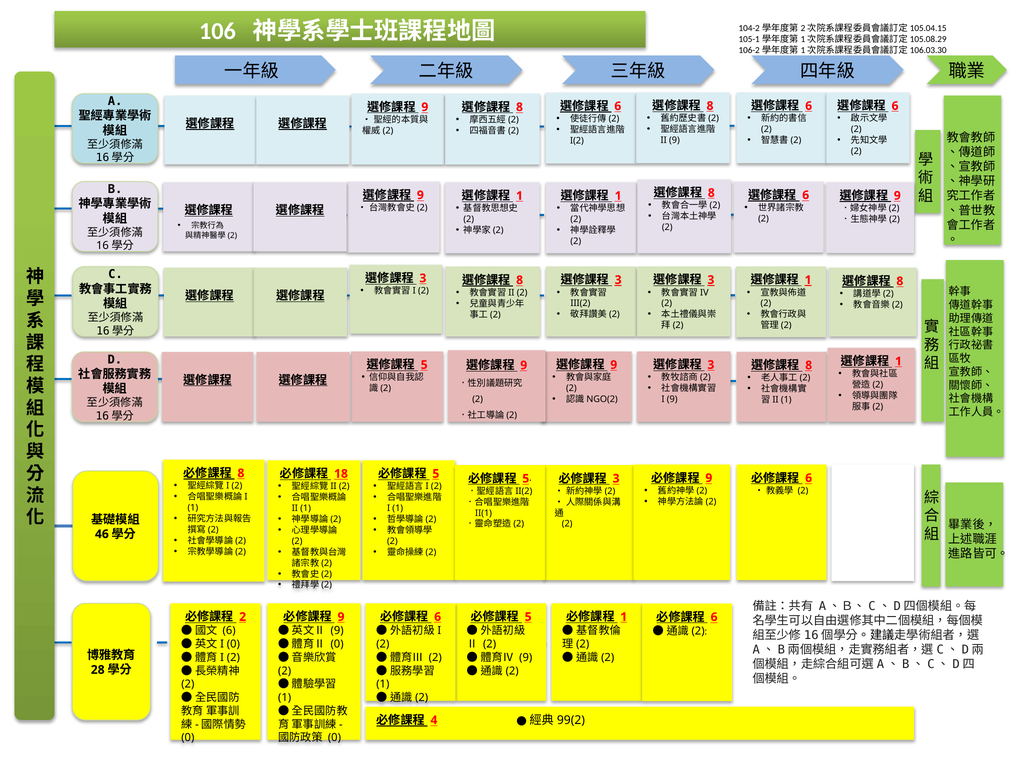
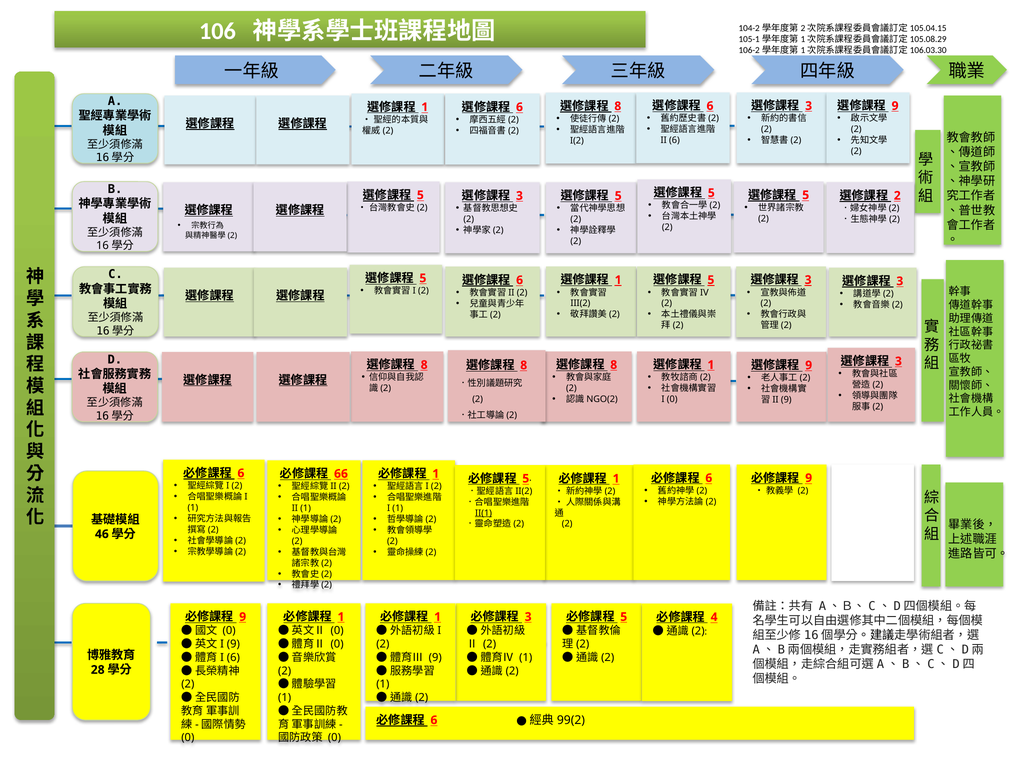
8: 8 -> 6 (710, 106)
6: 6 -> 3 (809, 106)
6: 6 -> 9 (895, 106)
6: 6 -> 8 (618, 106)
9: 9 -> 1 (425, 107)
8: 8 -> 6 (519, 107)
9: 9 -> 6 (674, 140)
8: 8 -> 5 (711, 193)
9: 9 -> 5 (420, 195)
6: 6 -> 5 (806, 195)
9: 9 -> 2 (897, 196)
1: 1 -> 3 (519, 196)
1: 1 -> 5 (618, 196)
3: 3 -> 5 (423, 278)
3: 3 -> 1 (618, 280)
3: 3 -> 5 (711, 280)
1: 1 -> 3 (808, 280)
8: 8 -> 6 (520, 280)
8: 8 -> 3 (900, 281)
1: 1 -> 3 (898, 361)
5: 5 -> 8 (424, 365)
9: 9 -> 8 (614, 365)
3: 3 -> 1 (711, 365)
9: 9 -> 8 (524, 365)
8: 8 -> 9 (809, 365)
1: 1 -> 9 (786, 400)
9: 9 -> 0 (672, 399)
8: 8 -> 6 (241, 473)
18: 18 -> 66 (341, 474)
5: 5 -> 1 (436, 474)
9: 9 -> 6 (709, 478)
6: 6 -> 9 (809, 478)
3: 3 -> 1 (616, 479)
II(1 underline: none -> present (484, 513)
2: 2 -> 9 (243, 617)
9: 9 -> 1 (341, 617)
6: 6 -> 1 (438, 617)
5: 5 -> 3 (528, 617)
1: 1 -> 5 (624, 617)
6: 6 -> 4 (714, 617)
6: 6 -> 0 (229, 631)
9: 9 -> 0 (337, 631)
0: 0 -> 9 (233, 644)
2: 2 -> 6 (233, 658)
2: 2 -> 9 (435, 658)
9: 9 -> 1 (526, 658)
4: 4 -> 6 (434, 720)
